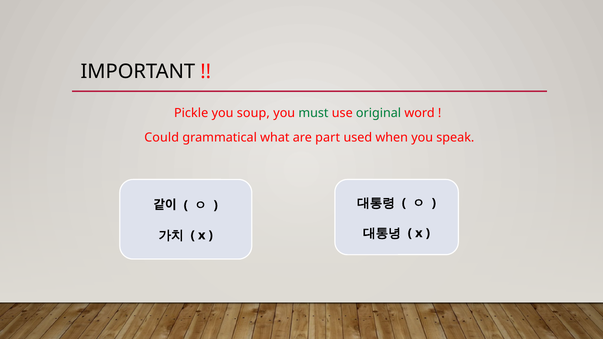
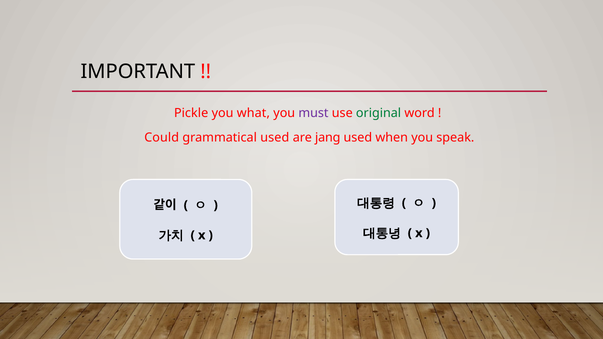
soup: soup -> what (253, 113)
must colour: green -> purple (313, 113)
grammatical what: what -> used (275, 138)
part: part -> jang (328, 138)
